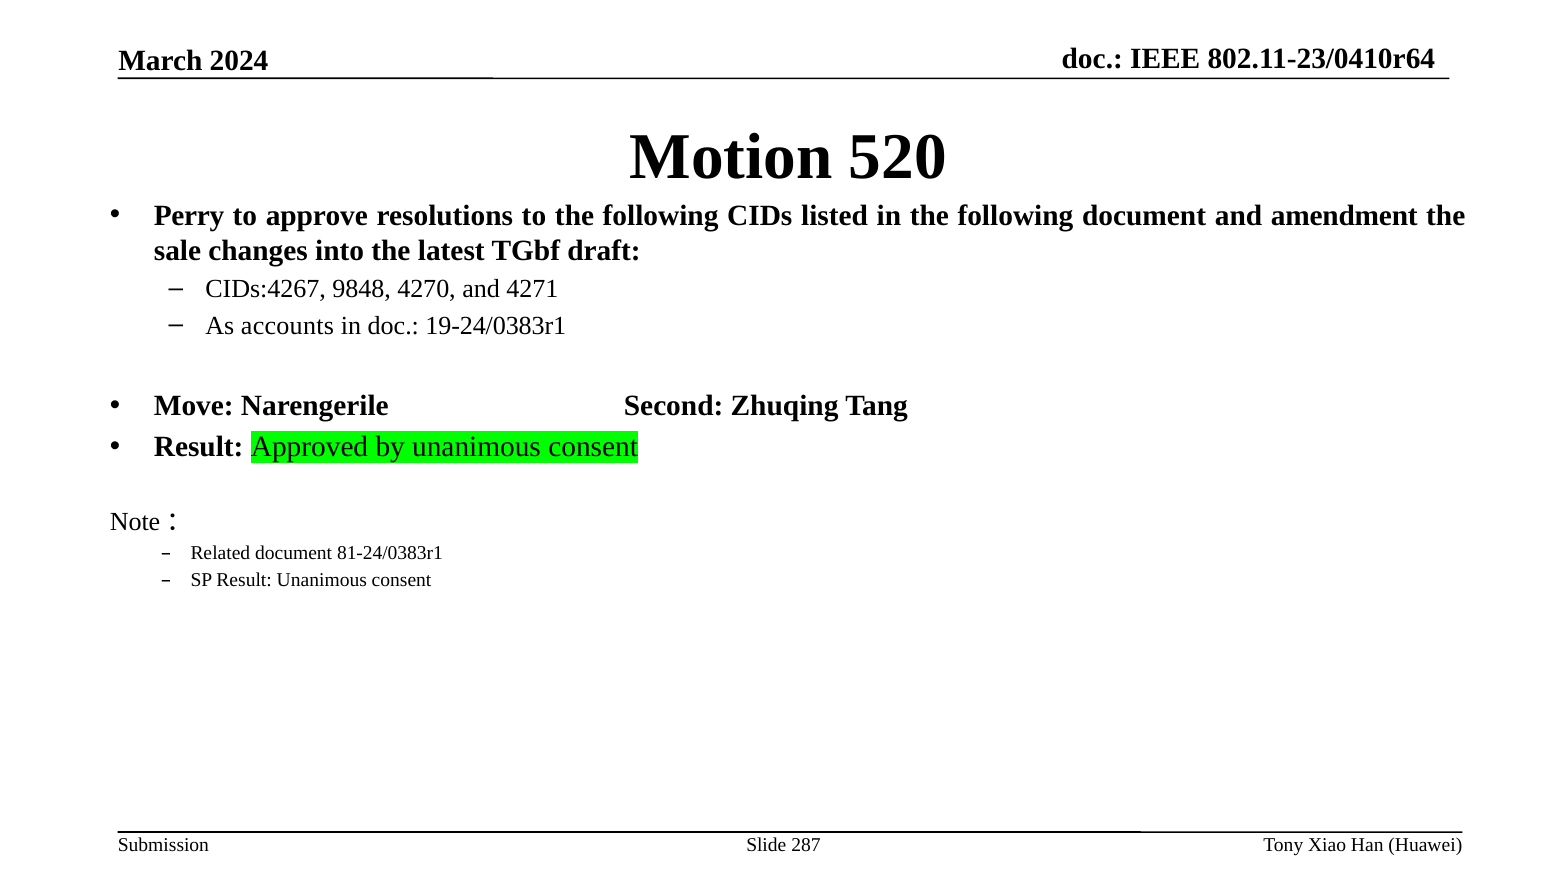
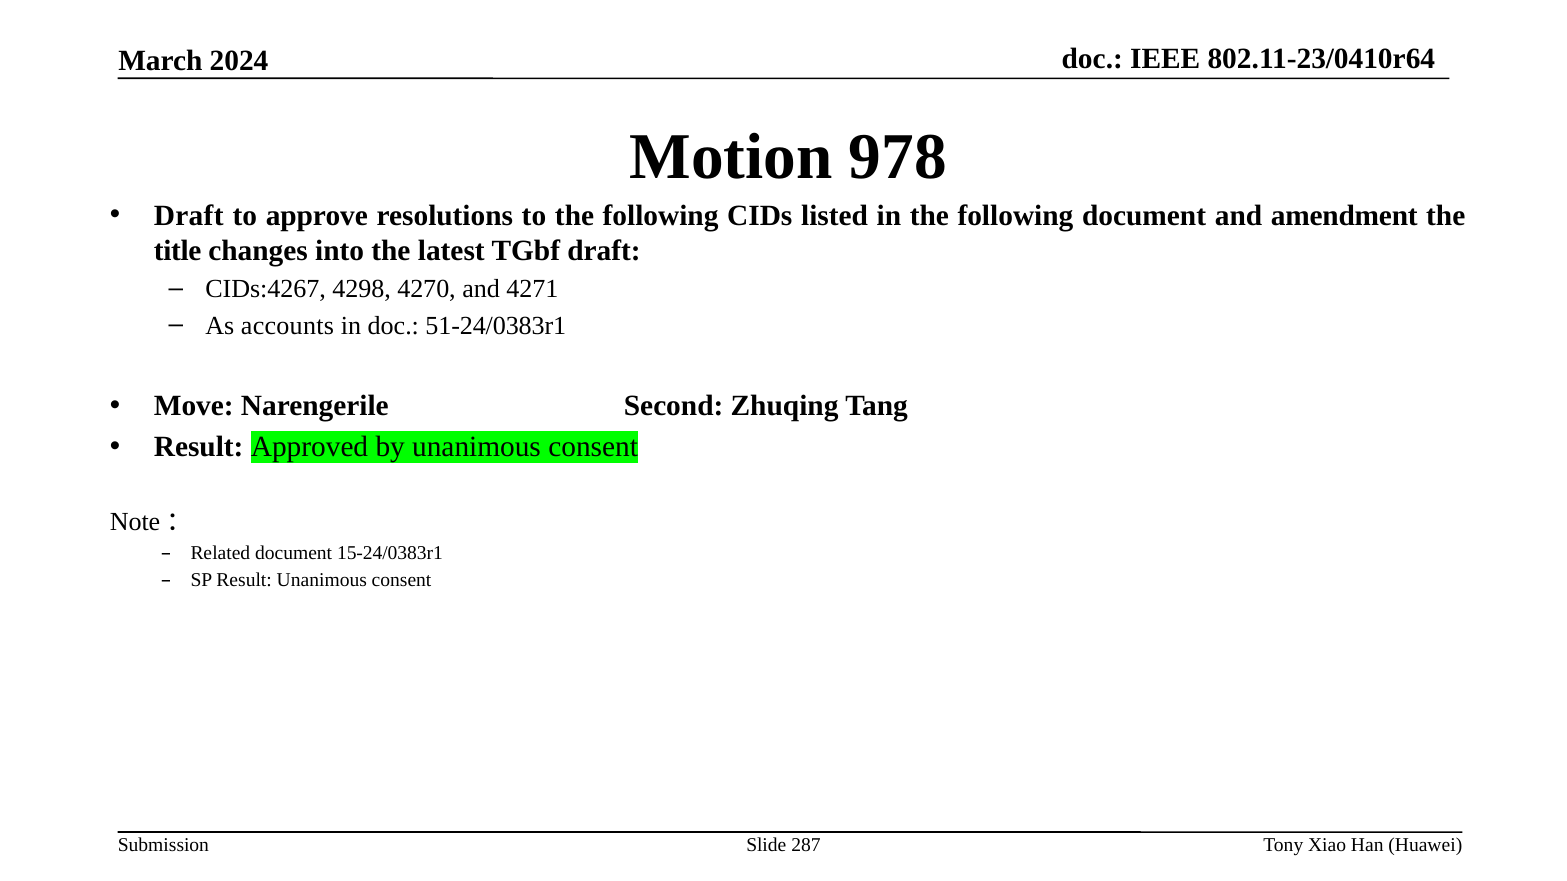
520: 520 -> 978 (898, 157)
Perry: Perry -> Draft (189, 216)
sale: sale -> title (178, 251)
9848: 9848 -> 4298 (362, 289)
19-24/0383r1: 19-24/0383r1 -> 51-24/0383r1 (496, 326)
81-24/0383r1: 81-24/0383r1 -> 15-24/0383r1 (390, 553)
